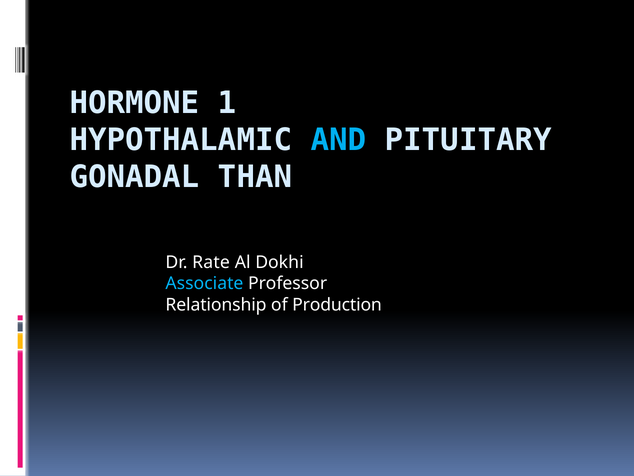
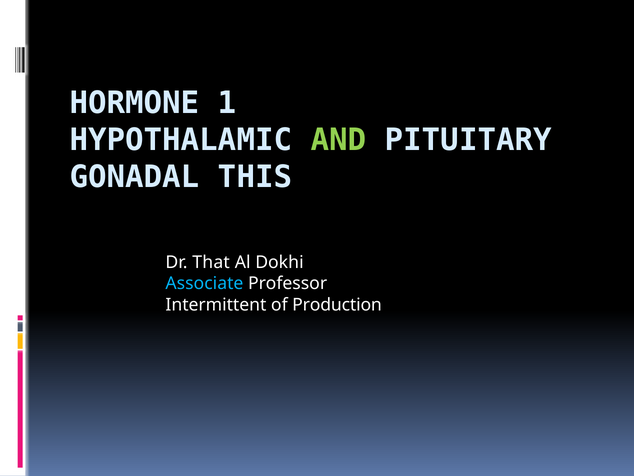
AND colour: light blue -> light green (339, 140)
THAN: THAN -> THIS (255, 177)
Rate: Rate -> That (211, 262)
Relationship: Relationship -> Intermittent (216, 305)
